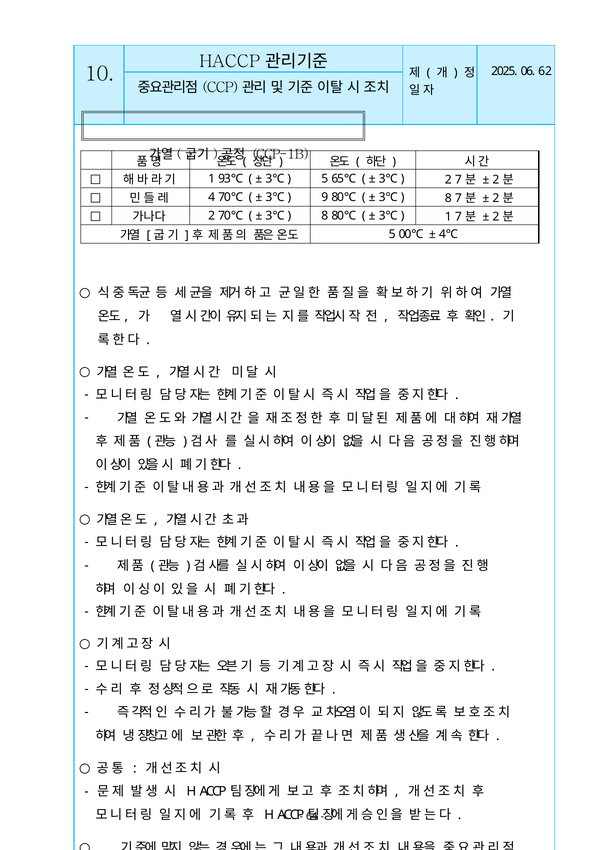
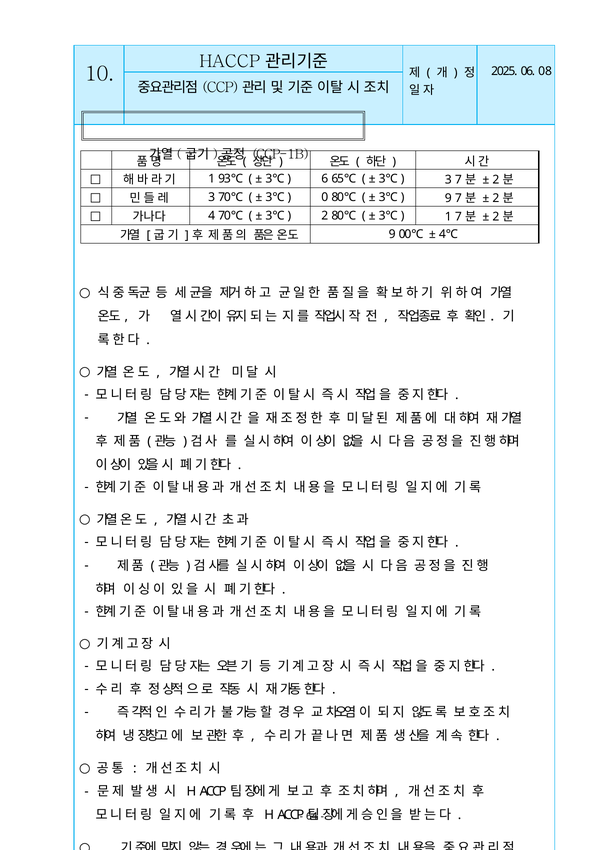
62: 62 -> 08 (545, 71)
5: 5 -> 6 (325, 179)
2: 2 -> 3 (448, 180)
4: 4 -> 3 (212, 197)
9: 9 -> 0 (325, 197)
8: 8 -> 9 (448, 198)
2: 2 -> 4 (212, 216)
8: 8 -> 2 (325, 216)
5: 5 -> 9 (392, 234)
